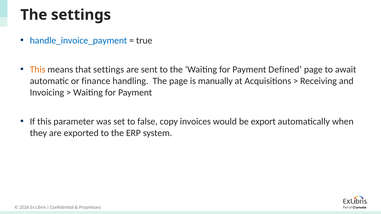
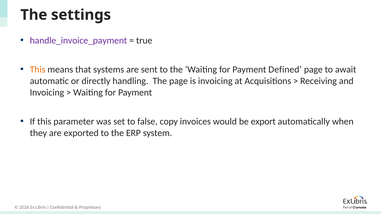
handle_invoice_payment colour: blue -> purple (78, 40)
that settings: settings -> systems (109, 70)
finance: finance -> directly (96, 81)
is manually: manually -> invoicing (215, 81)
